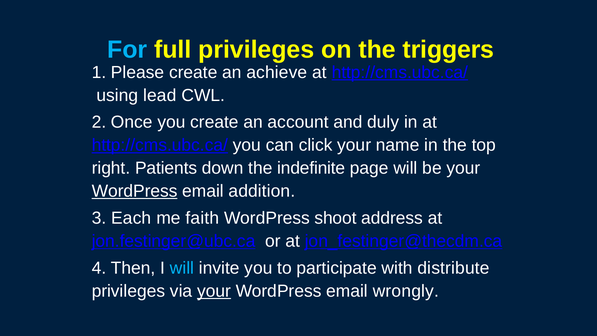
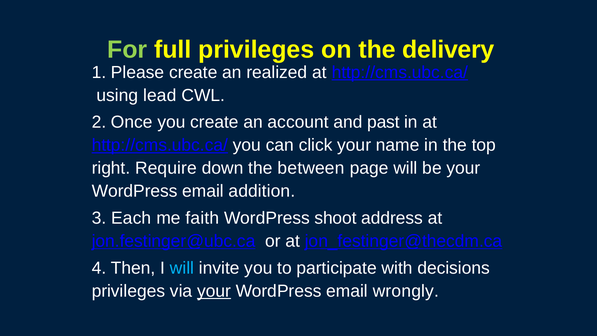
For colour: light blue -> light green (127, 49)
triggers: triggers -> delivery (448, 49)
achieve: achieve -> realized (277, 72)
duly: duly -> past (383, 122)
Patients: Patients -> Require (166, 168)
indefinite: indefinite -> between (311, 168)
WordPress underline: present -> none (135, 191)
distribute: distribute -> decisions (454, 268)
